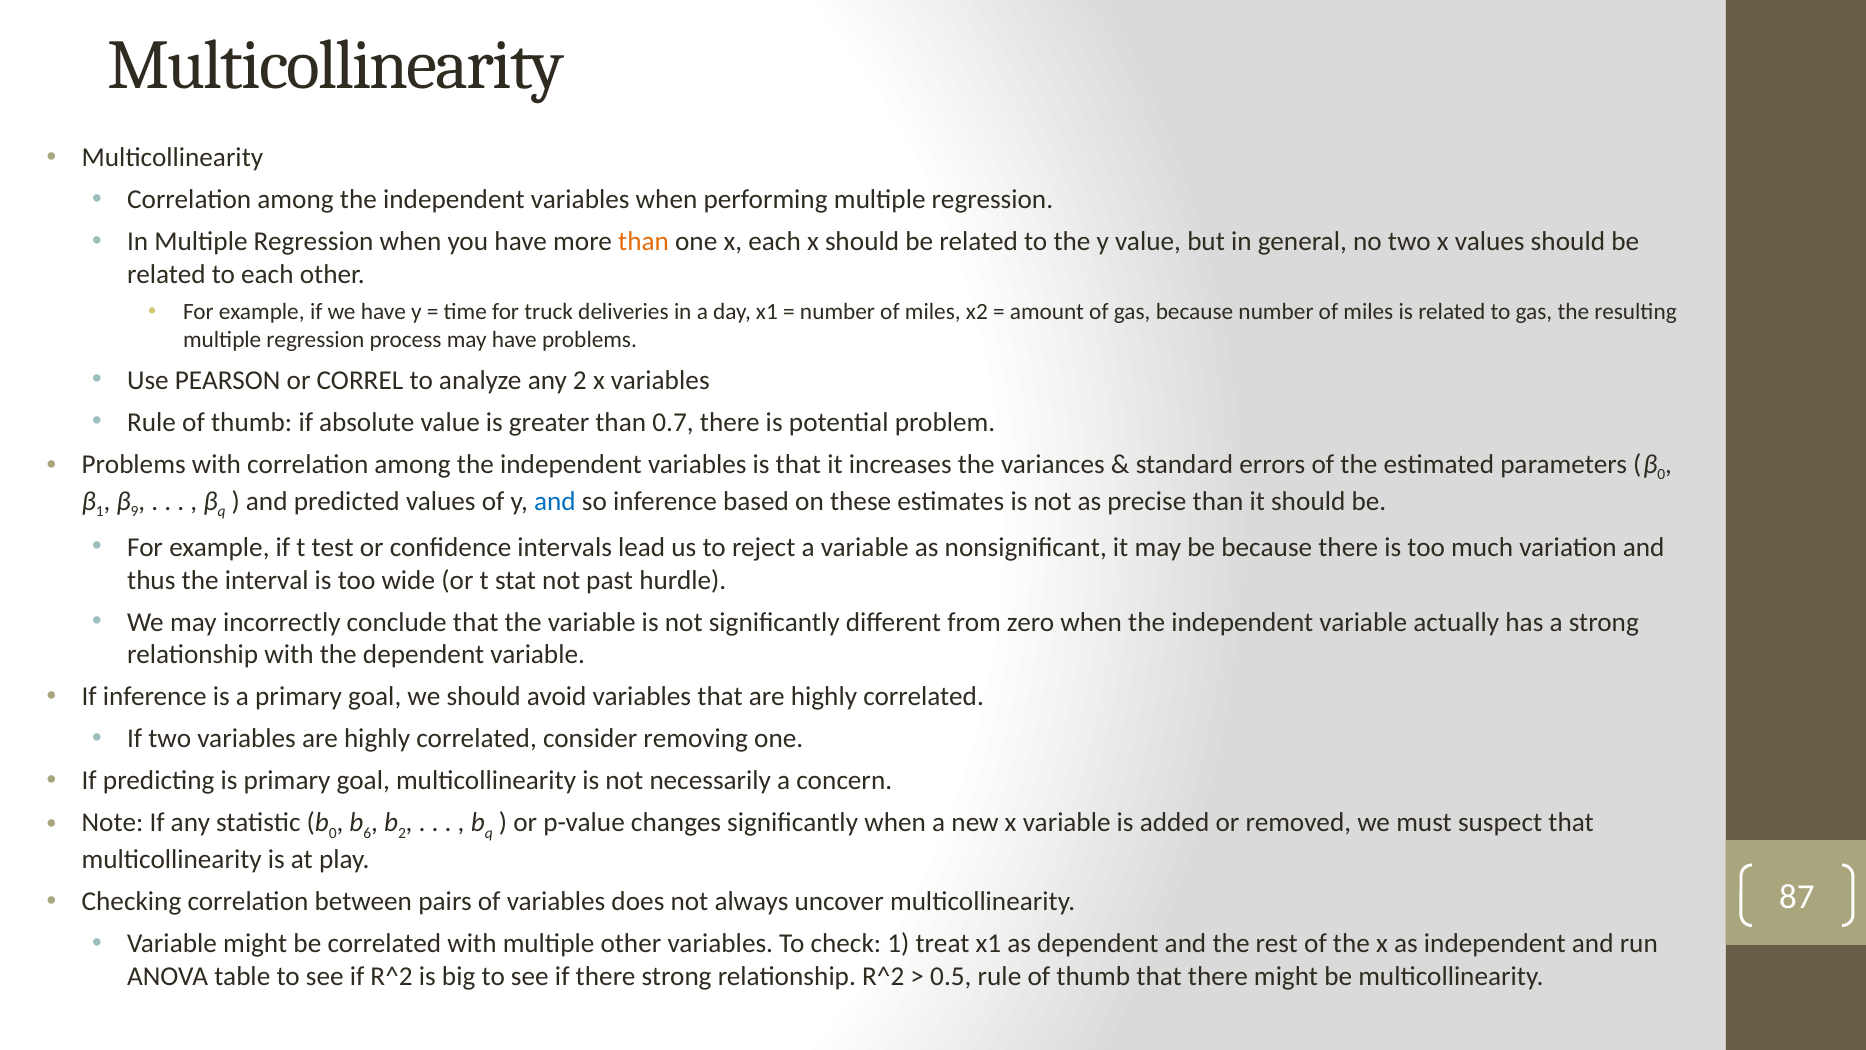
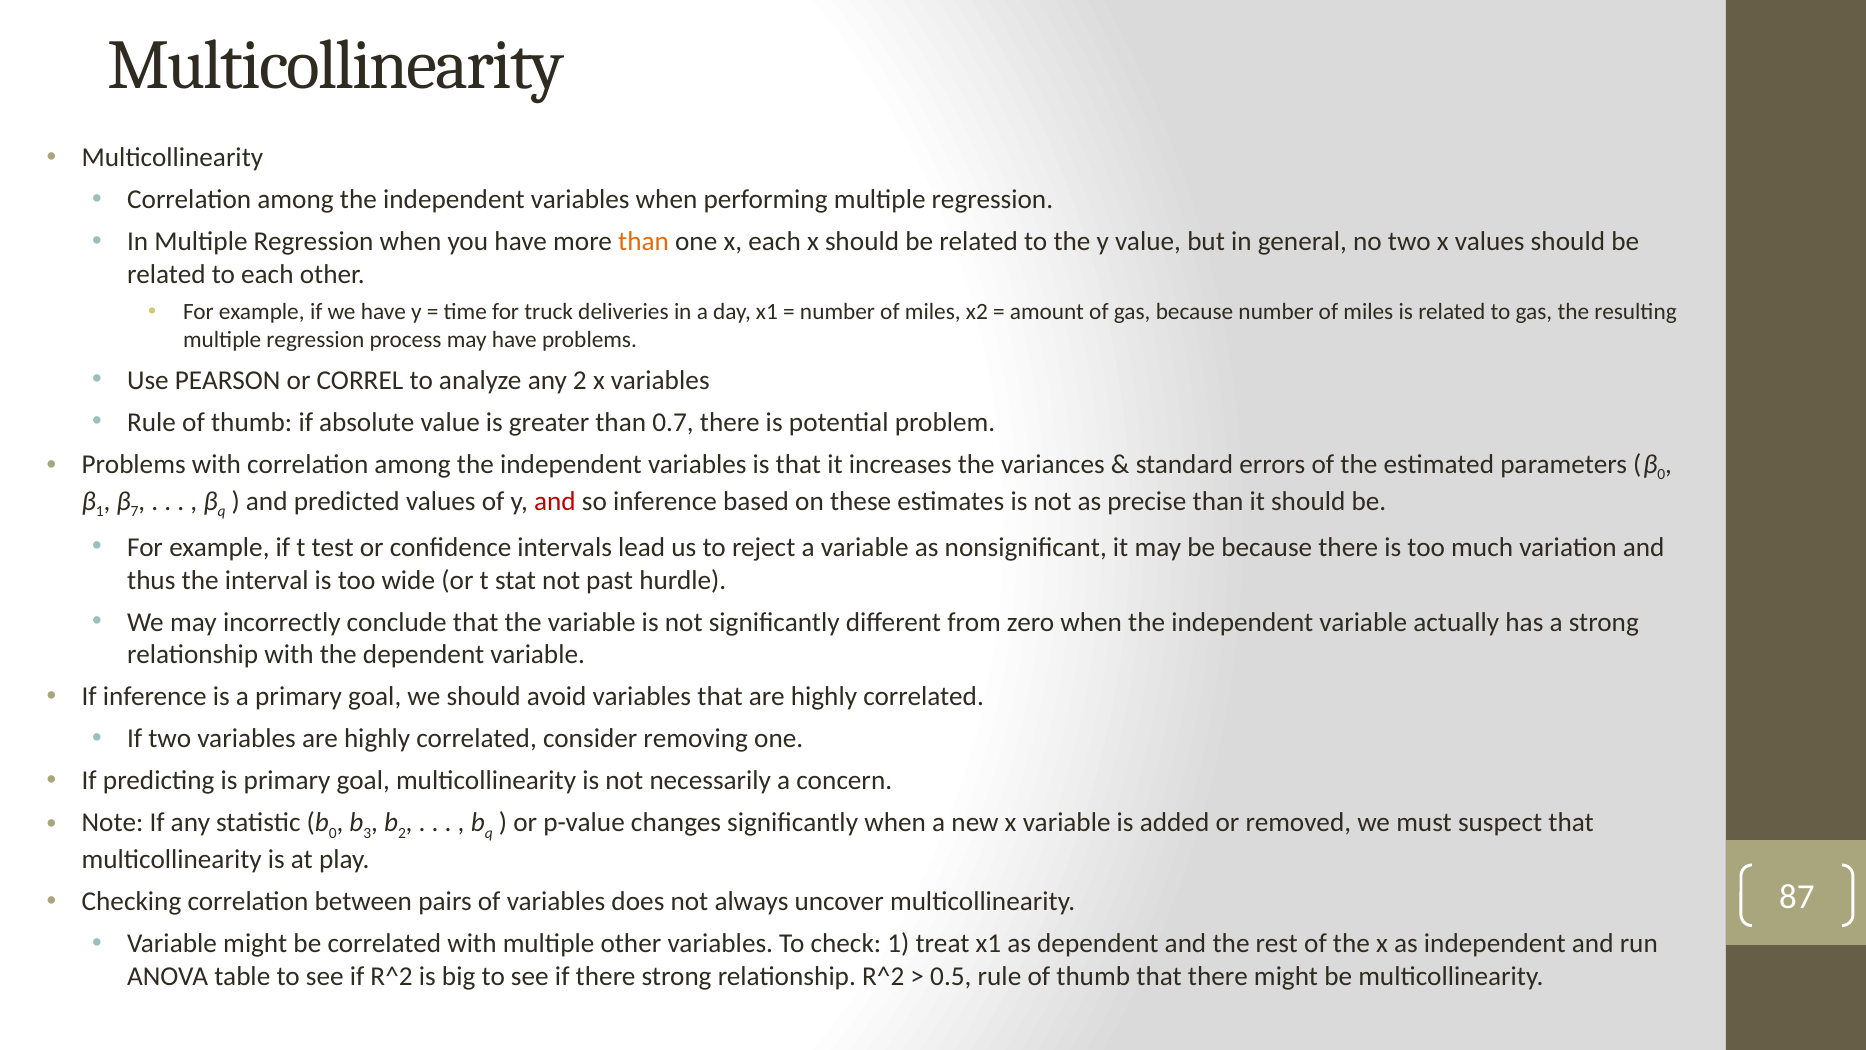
9: 9 -> 7 (135, 511)
and colour: blue -> red (555, 501)
6: 6 -> 3 (367, 833)
